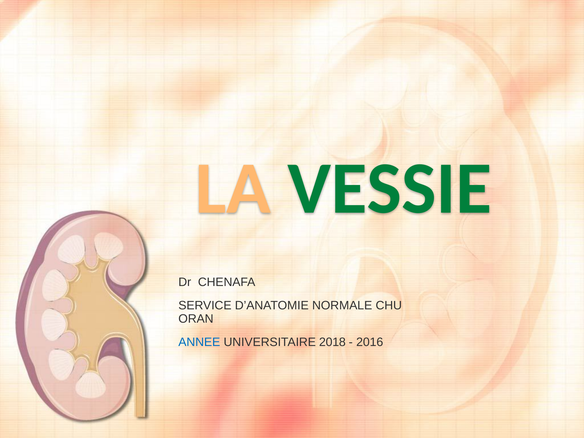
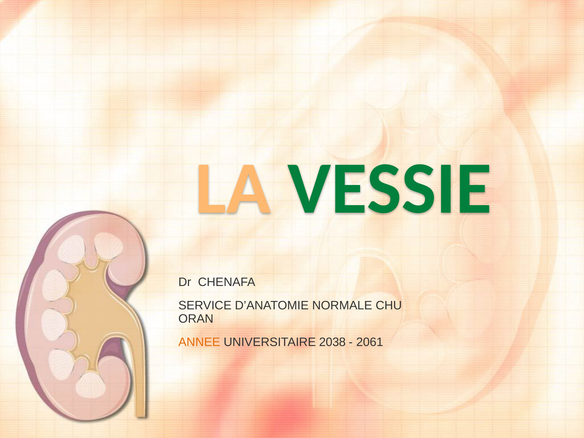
ANNEE colour: blue -> orange (199, 342)
2018: 2018 -> 2038 (332, 342)
2016: 2016 -> 2061 (370, 342)
